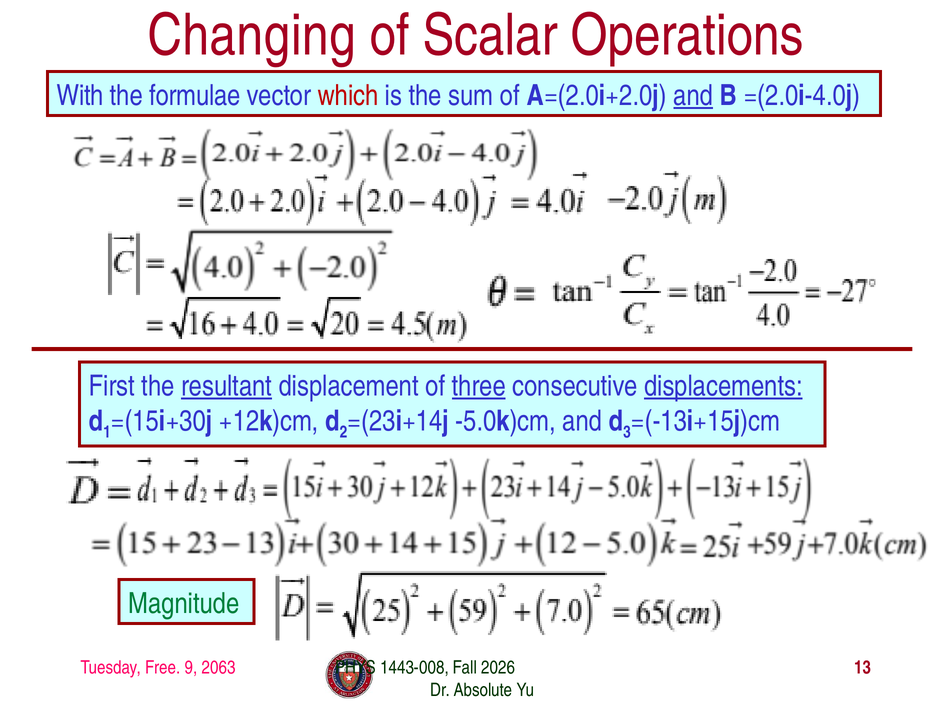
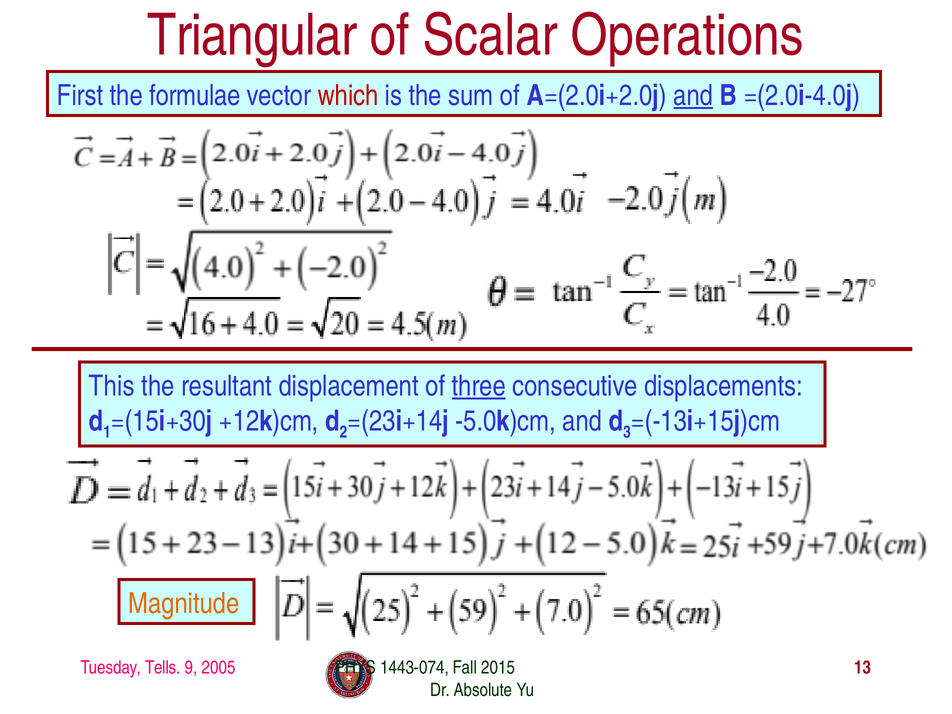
Changing: Changing -> Triangular (252, 36)
With: With -> First (80, 96)
First: First -> This (112, 386)
resultant underline: present -> none (227, 386)
displacements underline: present -> none (723, 386)
Magnitude colour: green -> orange (184, 603)
Free: Free -> Tells (163, 668)
2063: 2063 -> 2005 (219, 668)
1443-008: 1443-008 -> 1443-074 (414, 668)
2026: 2026 -> 2015 (498, 668)
